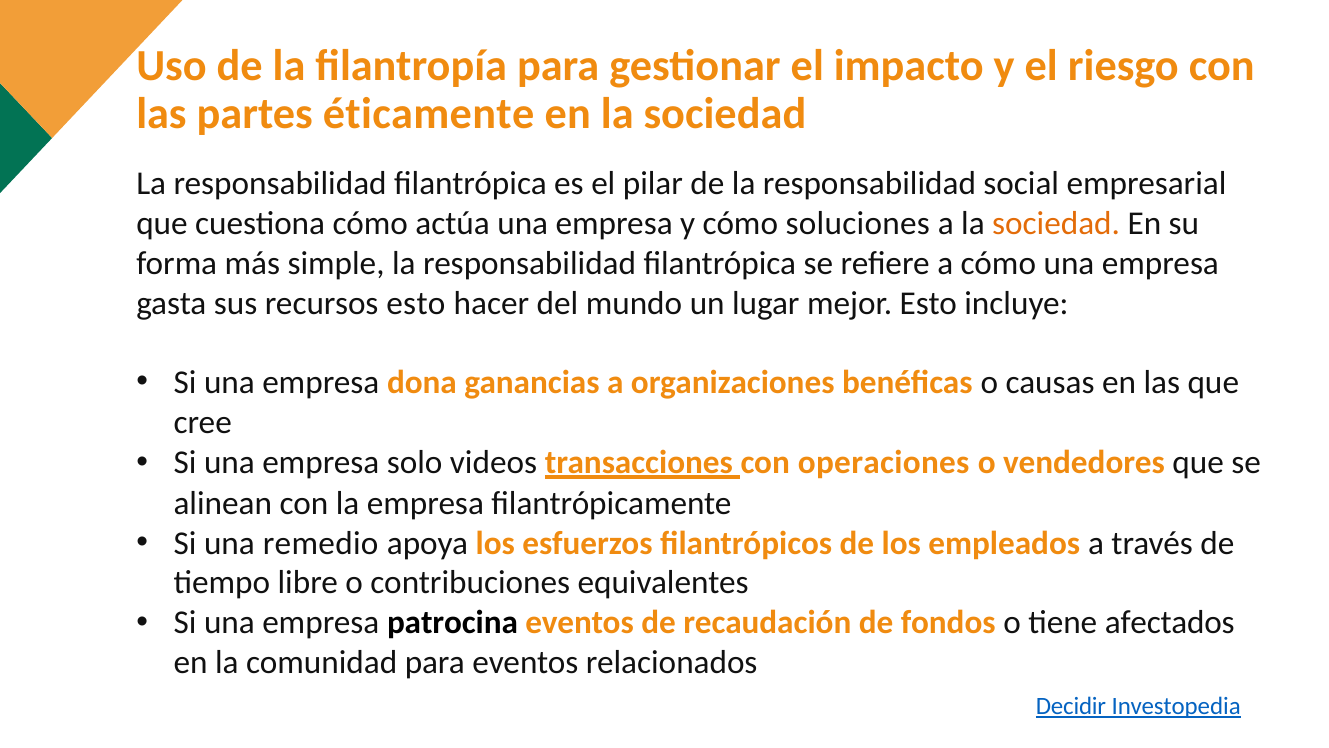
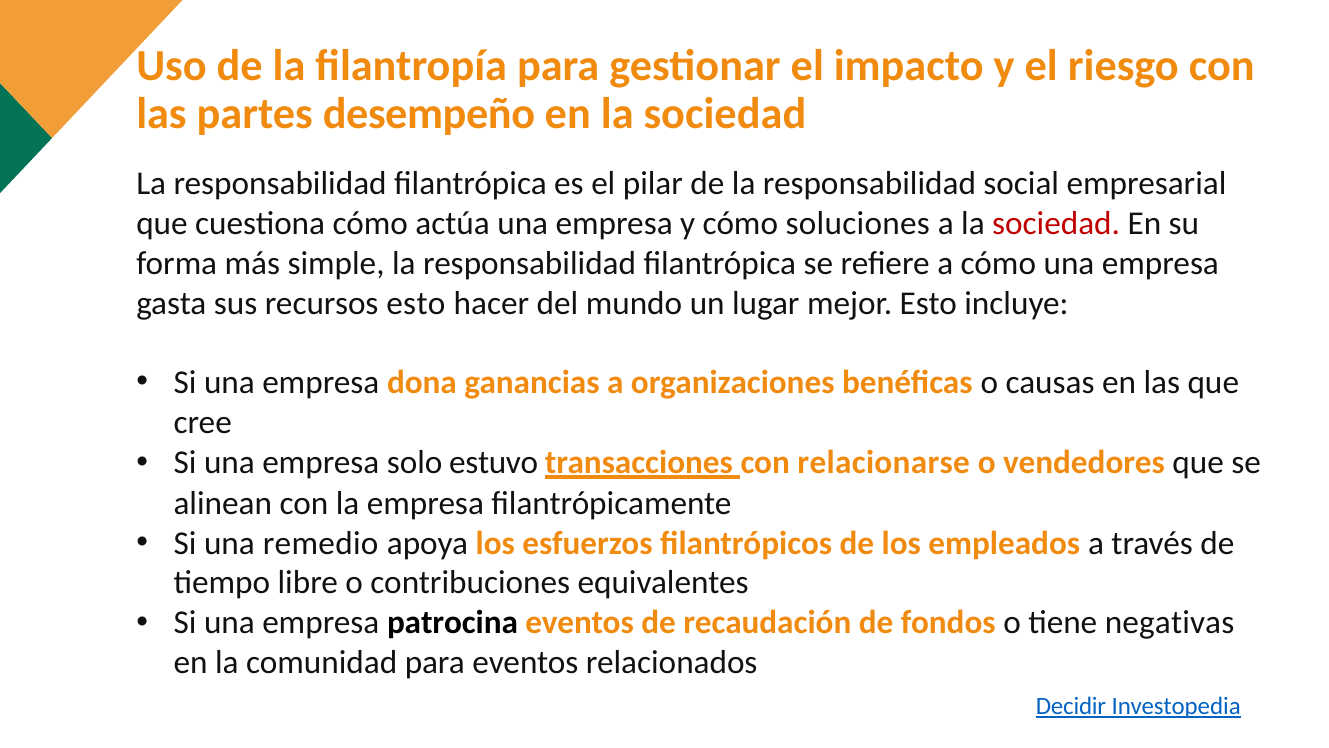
éticamente: éticamente -> desempeño (429, 114)
sociedad colour: orange -> red (1056, 223)
videos: videos -> estuvo (494, 462)
operaciones: operaciones -> relacionarse (884, 462)
afectados: afectados -> negativas (1170, 623)
